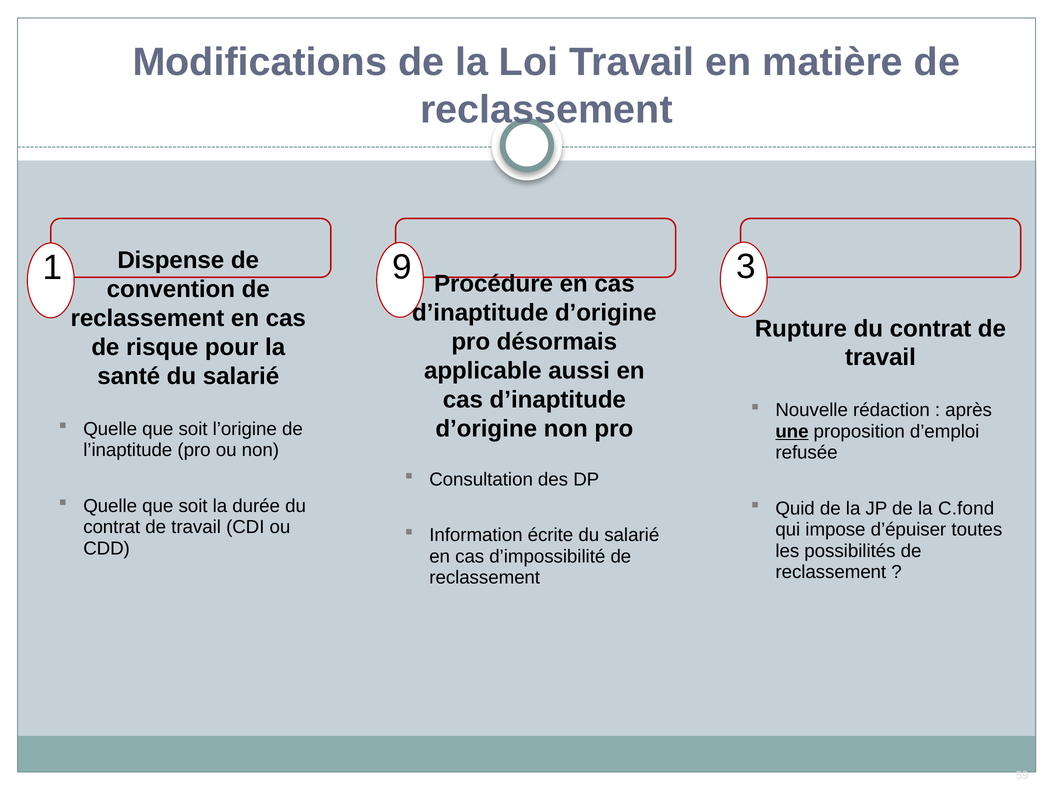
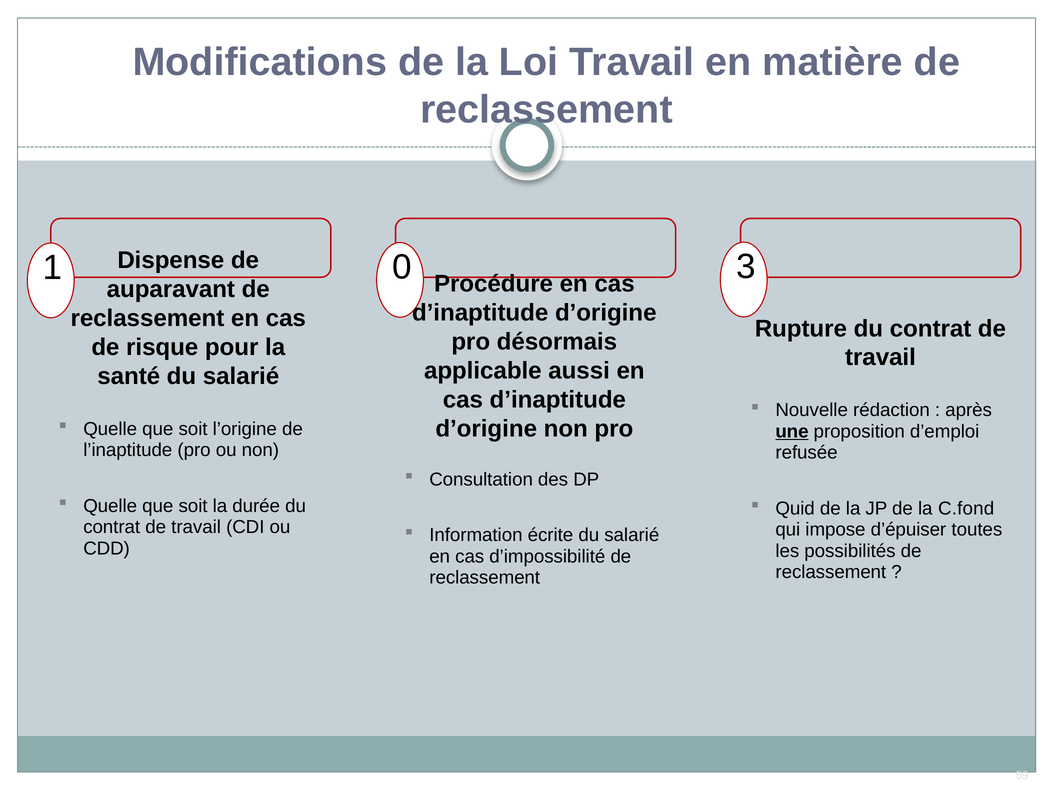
9: 9 -> 0 (402, 267)
convention: convention -> auparavant (171, 290)
